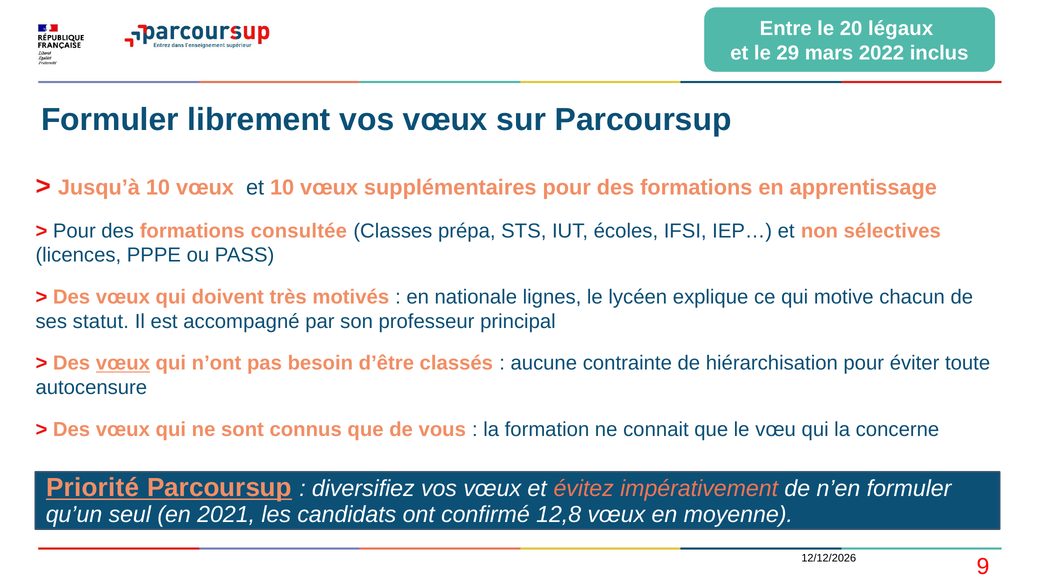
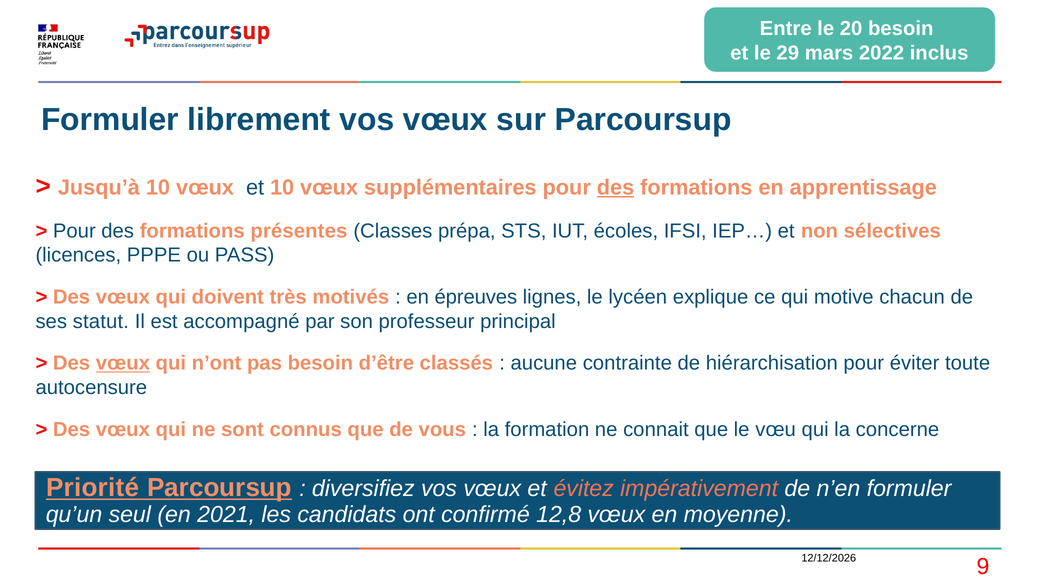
20 légaux: légaux -> besoin (901, 29)
des underline: none -> present (616, 187)
consultée: consultée -> présentes (299, 231)
nationale: nationale -> épreuves (476, 297)
